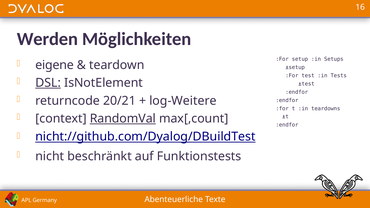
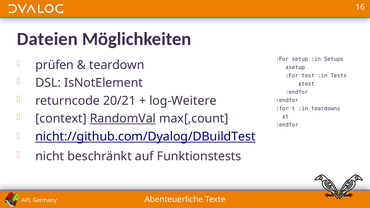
Werden: Werden -> Dateien (47, 39)
eigene: eigene -> prüfen (55, 65)
DSL underline: present -> none (48, 83)
